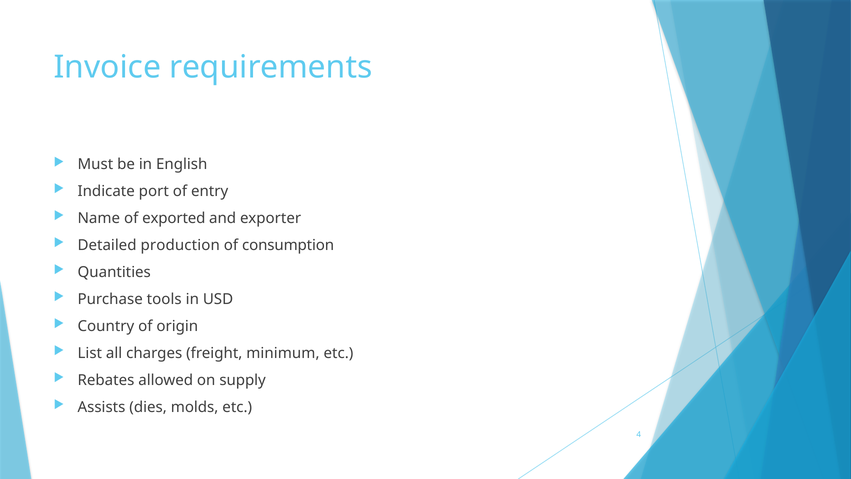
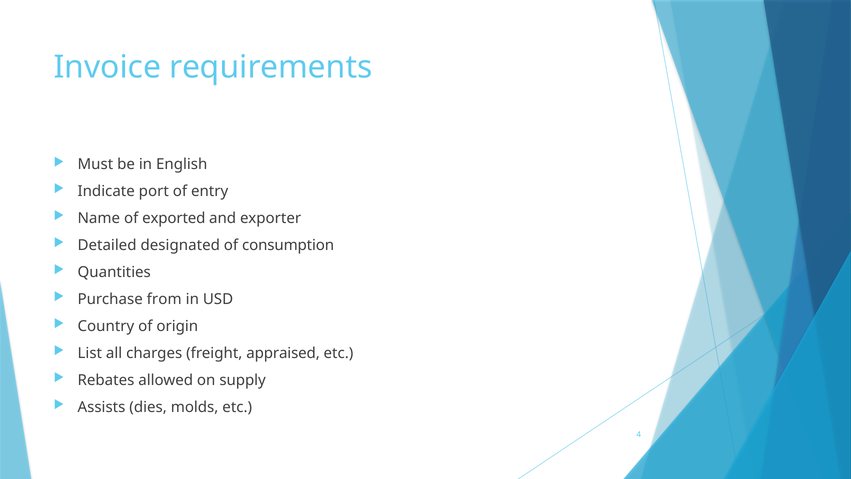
production: production -> designated (180, 245)
tools: tools -> from (164, 299)
minimum: minimum -> appraised (283, 353)
